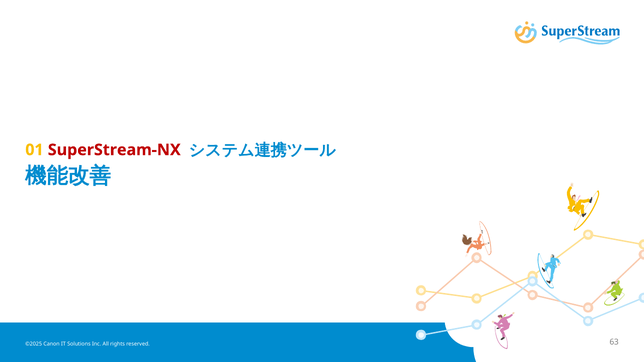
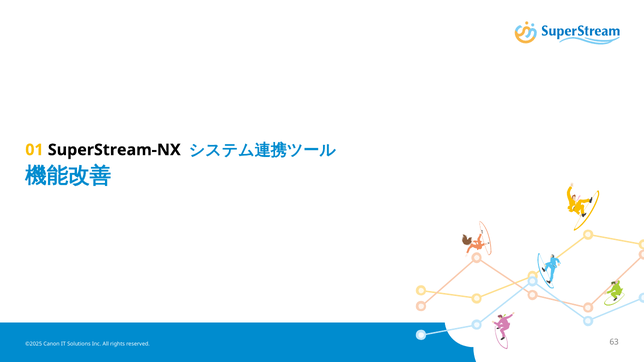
SuperStream-NX colour: red -> black (114, 150)
